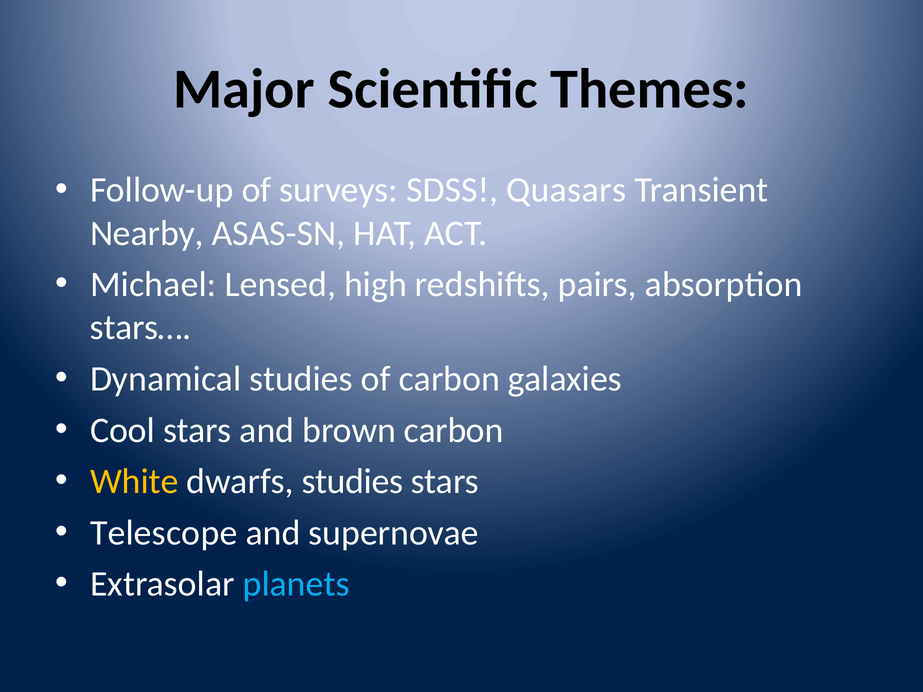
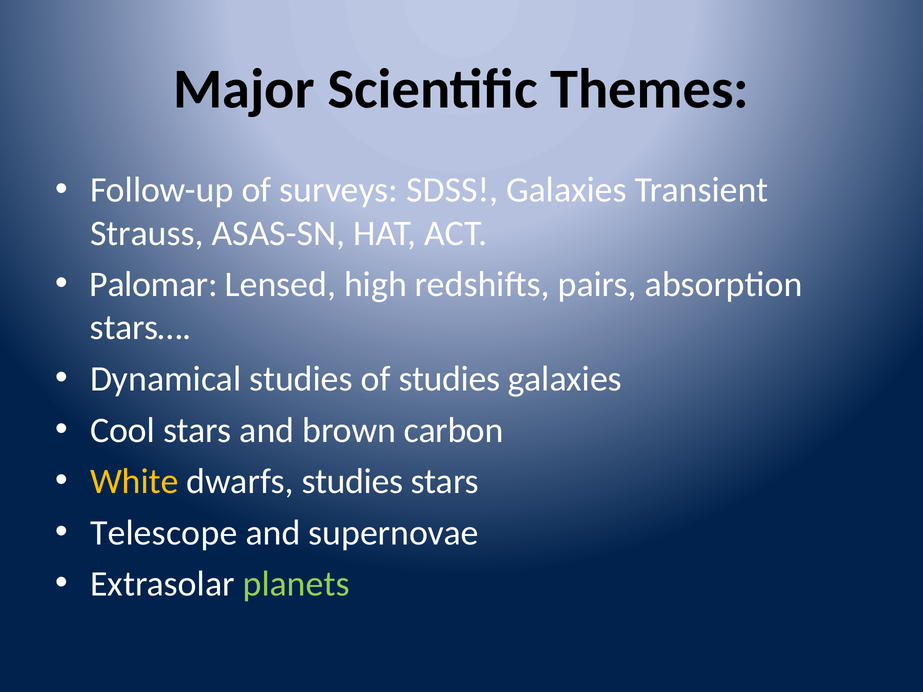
SDSS Quasars: Quasars -> Galaxies (566, 190)
Nearby: Nearby -> Strauss (147, 233)
Michael: Michael -> Palomar (154, 285)
of carbon: carbon -> studies (450, 379)
planets colour: light blue -> light green (296, 584)
